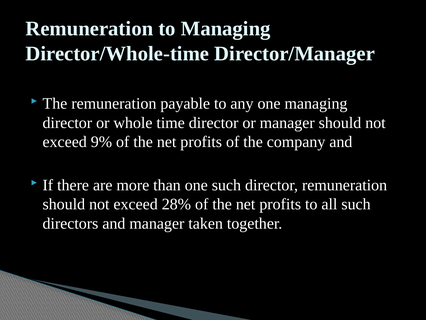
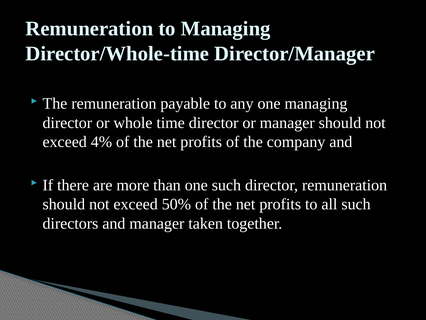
9%: 9% -> 4% (101, 142)
28%: 28% -> 50% (176, 204)
